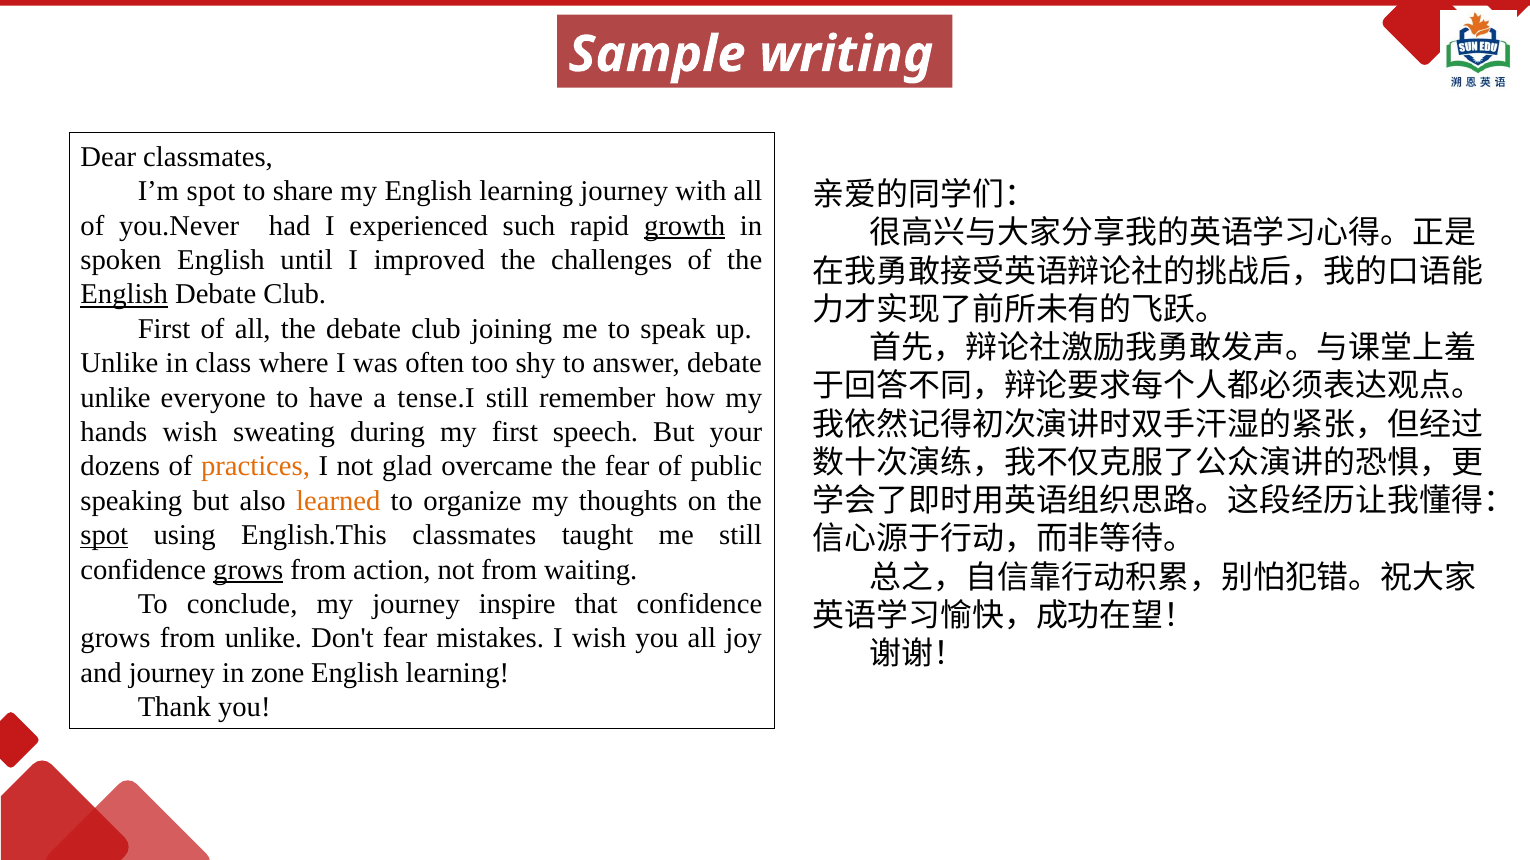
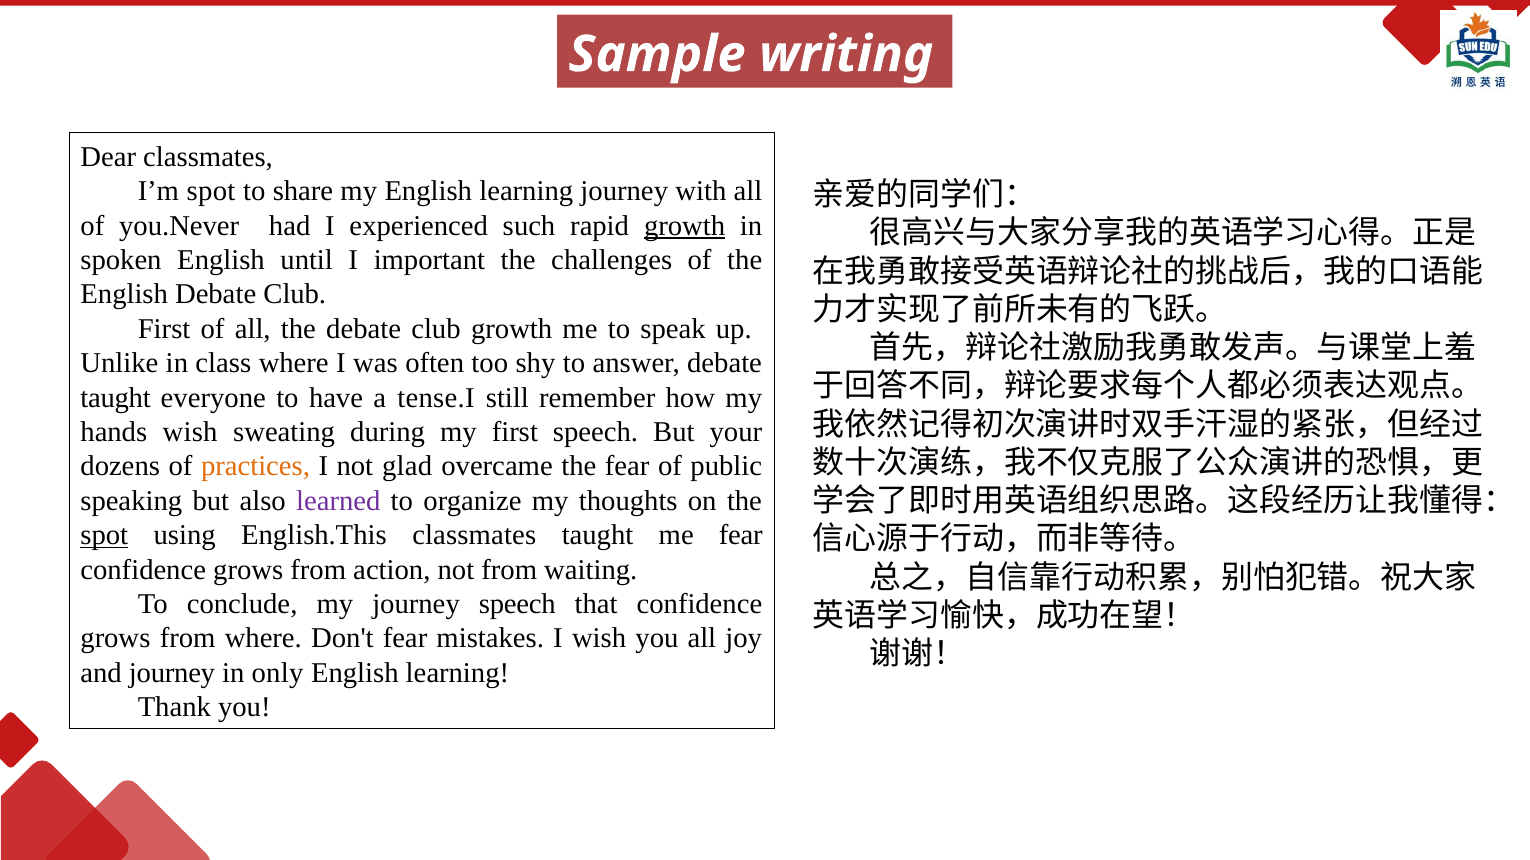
improved: improved -> important (429, 260)
English underline: present -> none (124, 295)
club joining: joining -> growth (512, 329)
unlike: unlike -> taught (116, 398)
learned colour: orange -> purple (338, 501)
me still: still -> fear (741, 536)
grows underline: present -> none (248, 570)
journey inspire: inspire -> speech (517, 604)
from unlike: unlike -> where (263, 639)
zone: zone -> only (278, 673)
